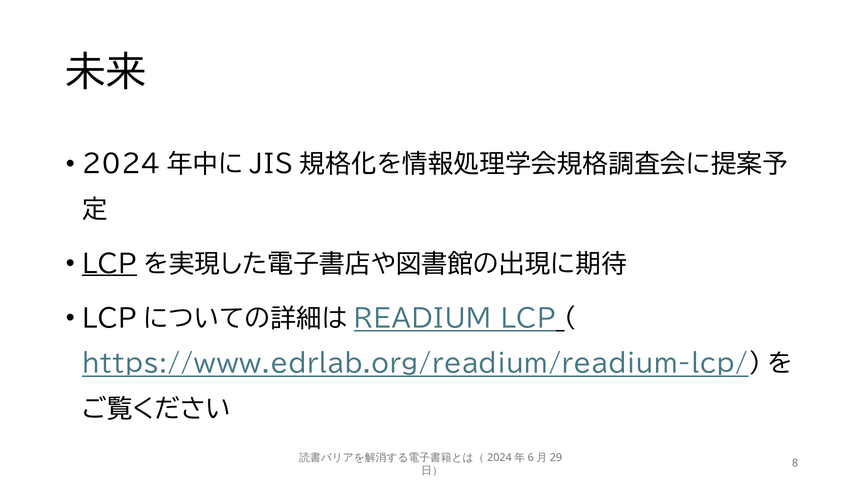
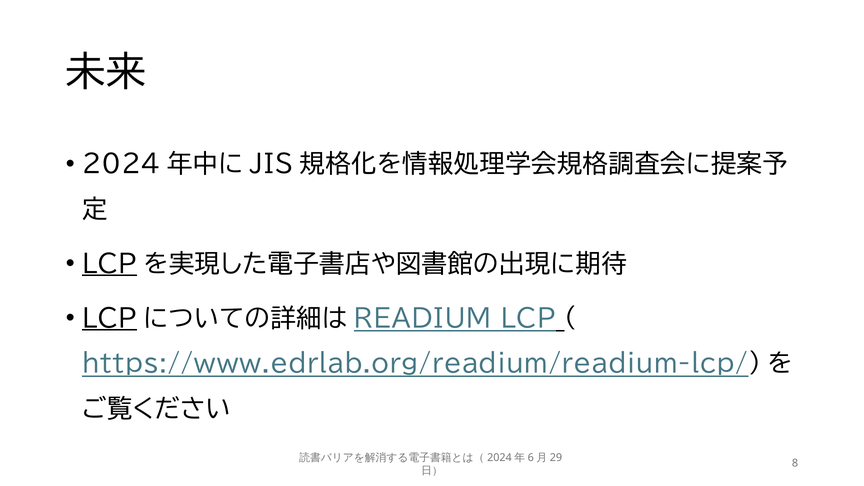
LCP underline: none -> present (109, 319)
